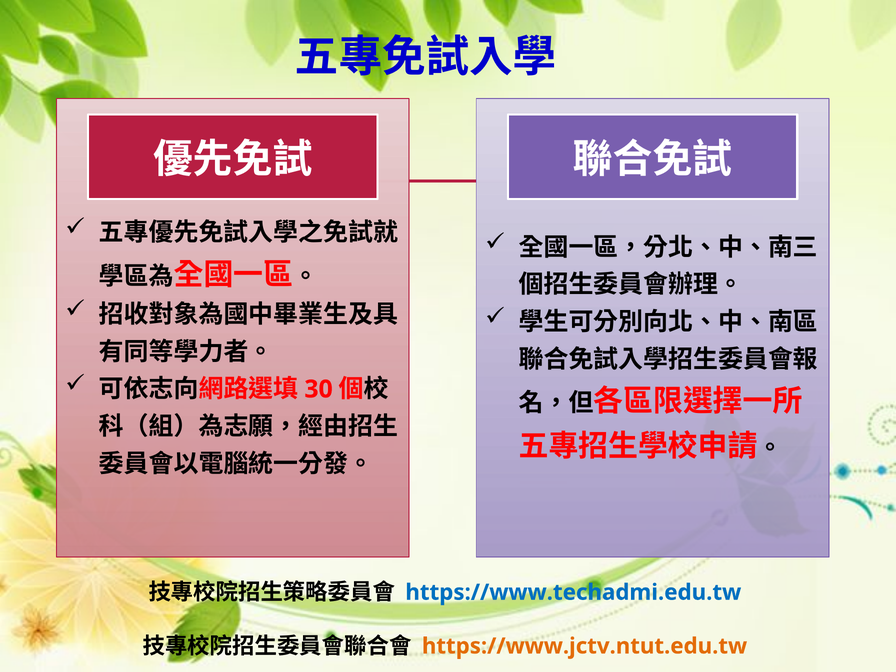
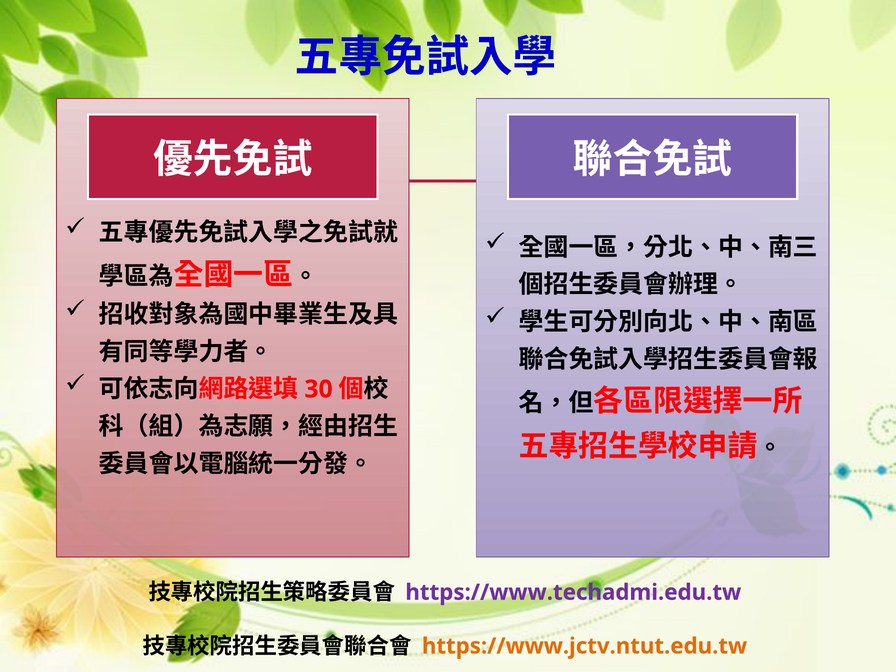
https://www.techadmi.edu.tw colour: blue -> purple (573, 592)
